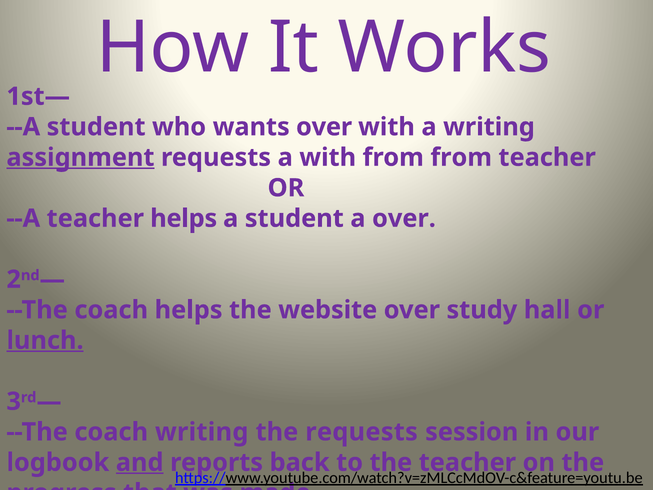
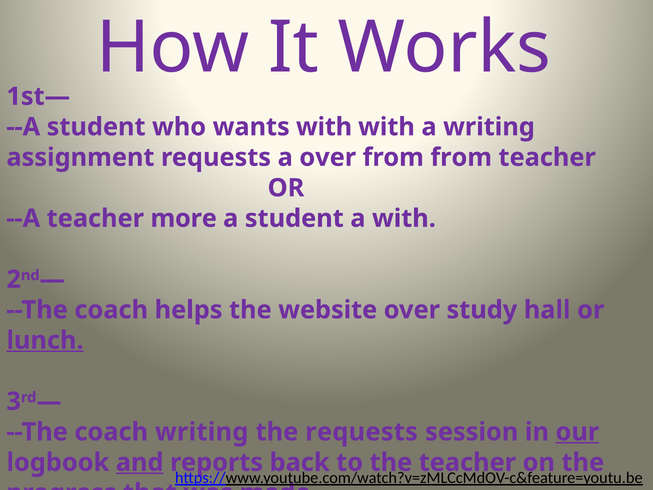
wants over: over -> with (324, 127)
assignment underline: present -> none (80, 157)
a with: with -> over (328, 157)
teacher helps: helps -> more (184, 218)
a over: over -> with (404, 218)
our underline: none -> present (577, 432)
